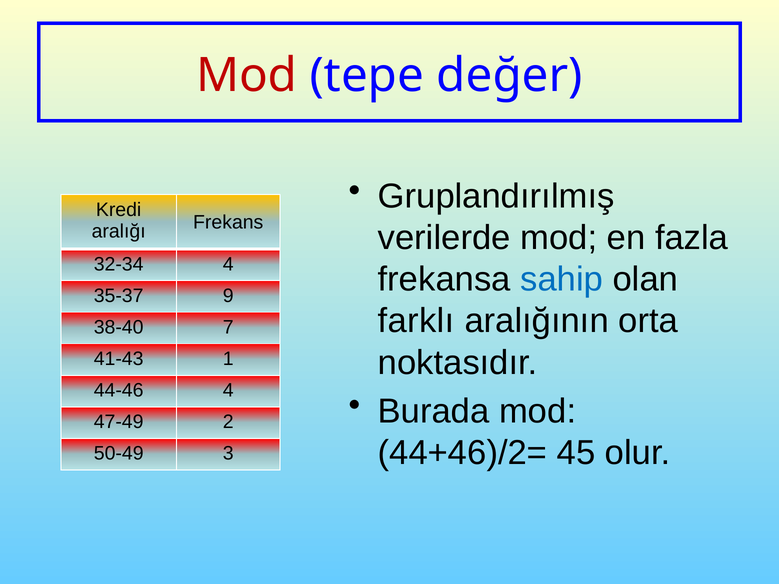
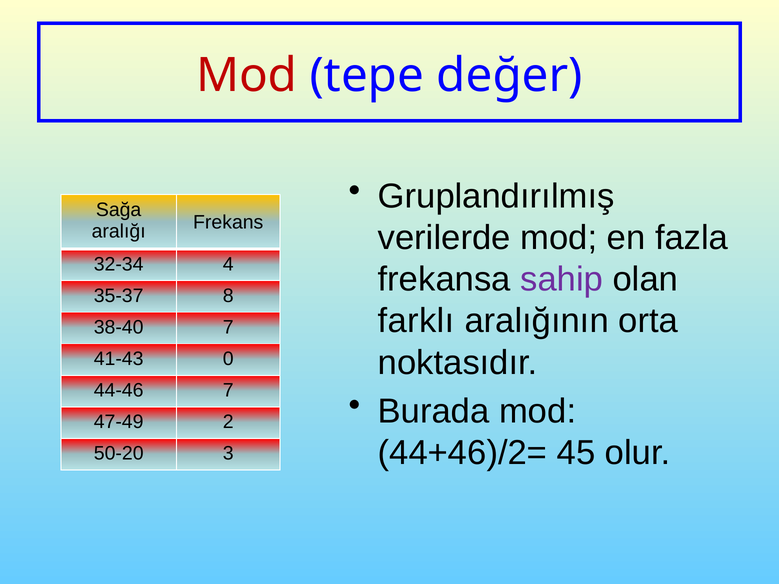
Kredi: Kredi -> Sağa (119, 210)
sahip colour: blue -> purple (562, 280)
9: 9 -> 8 (228, 296)
1: 1 -> 0 (228, 359)
44-46 4: 4 -> 7 (228, 391)
50-49: 50-49 -> 50-20 (119, 454)
